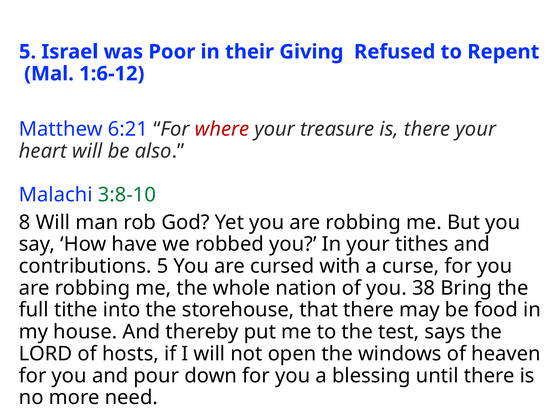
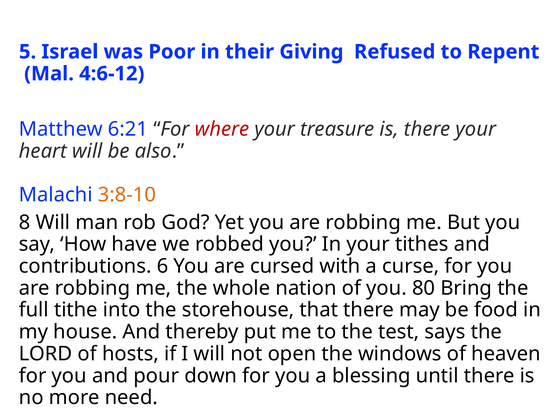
1:6-12: 1:6-12 -> 4:6-12 (112, 74)
3:8-10 colour: green -> orange (127, 195)
contributions 5: 5 -> 6 (163, 266)
38: 38 -> 80 (424, 288)
